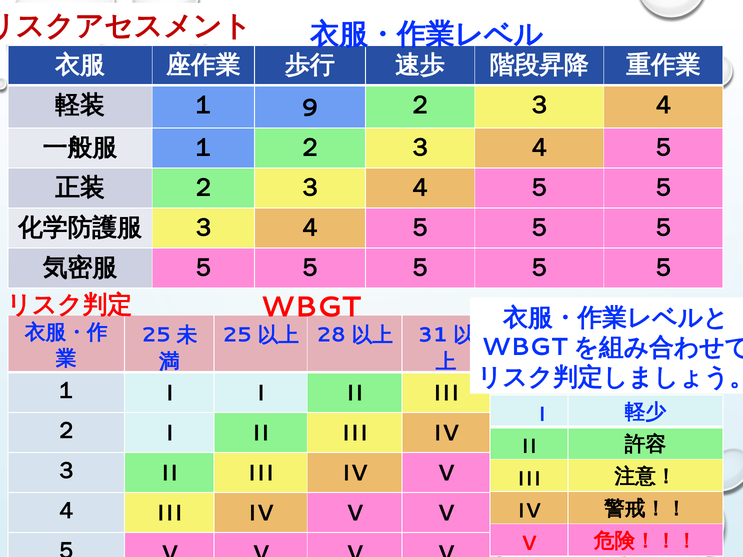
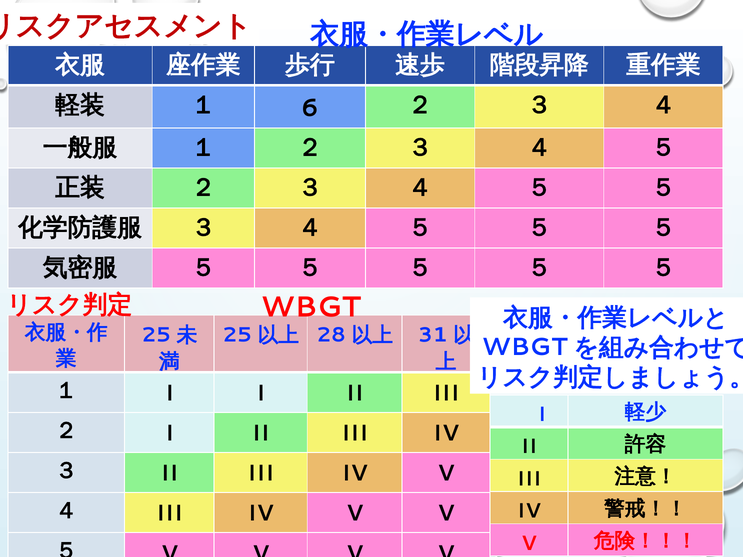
9: 9 -> 6 (310, 108)
